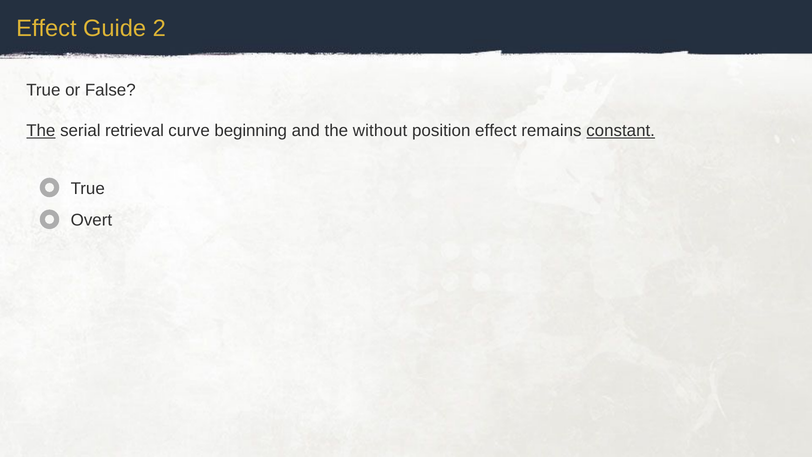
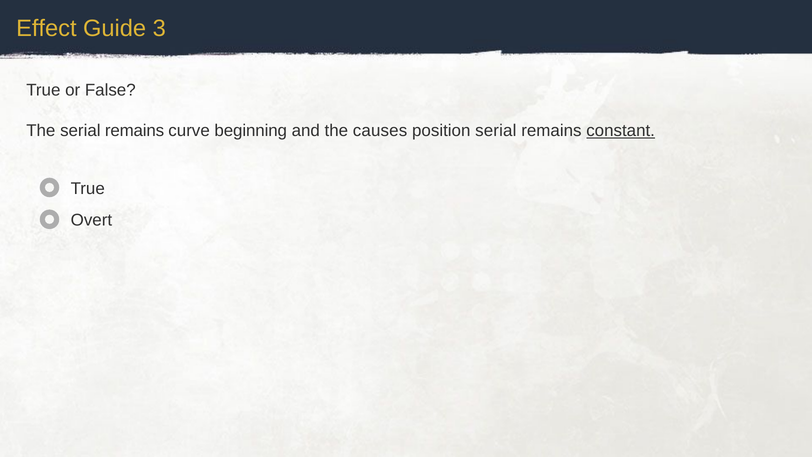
2: 2 -> 3 (159, 28)
The underline: present -> none (41, 131)
retrieval: retrieval -> remains (135, 131)
without: without -> causes (380, 131)
position effect: effect -> serial (496, 131)
